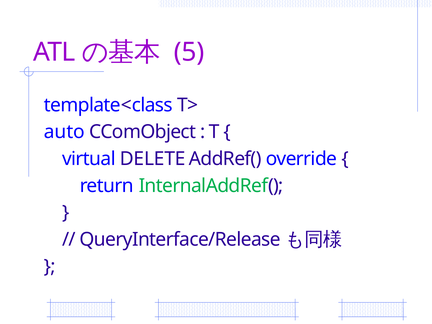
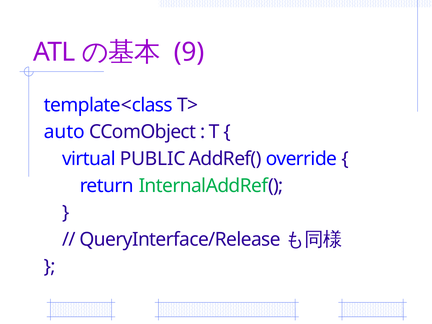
5: 5 -> 9 (189, 52)
DELETE: DELETE -> PUBLIC (153, 159)
